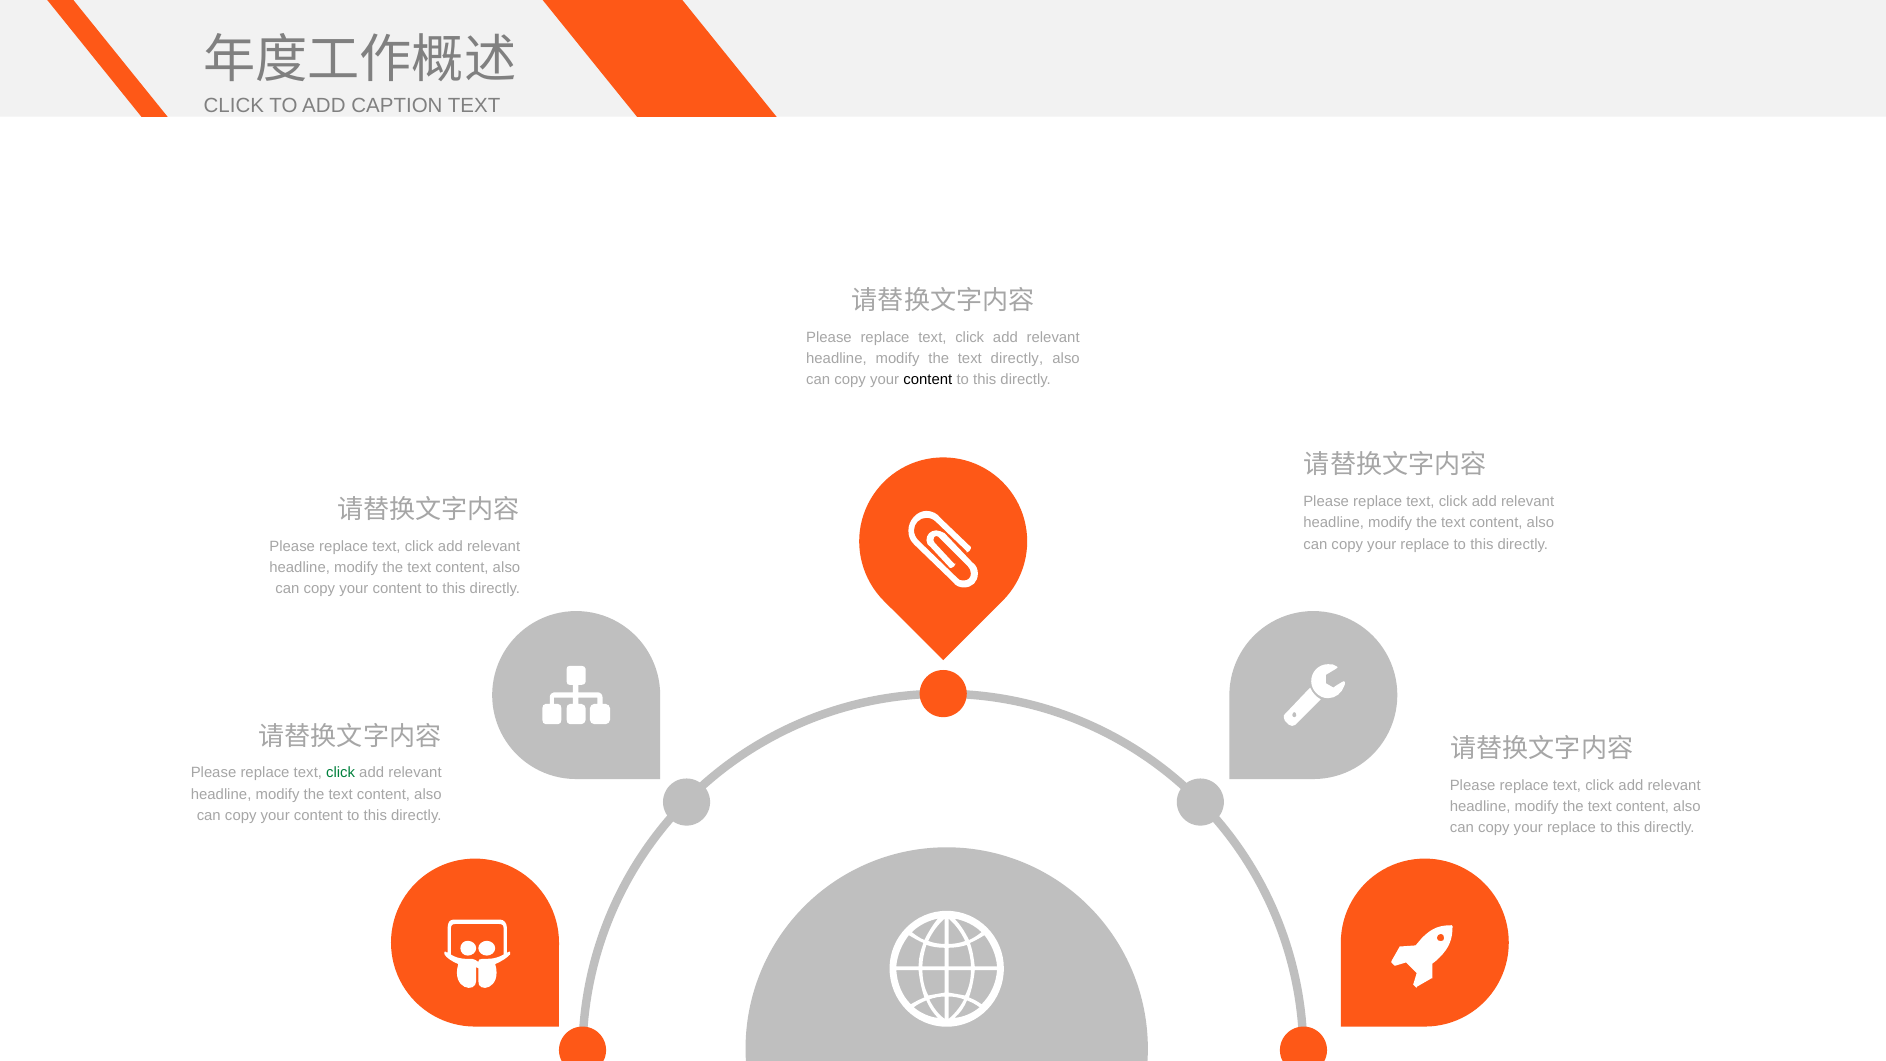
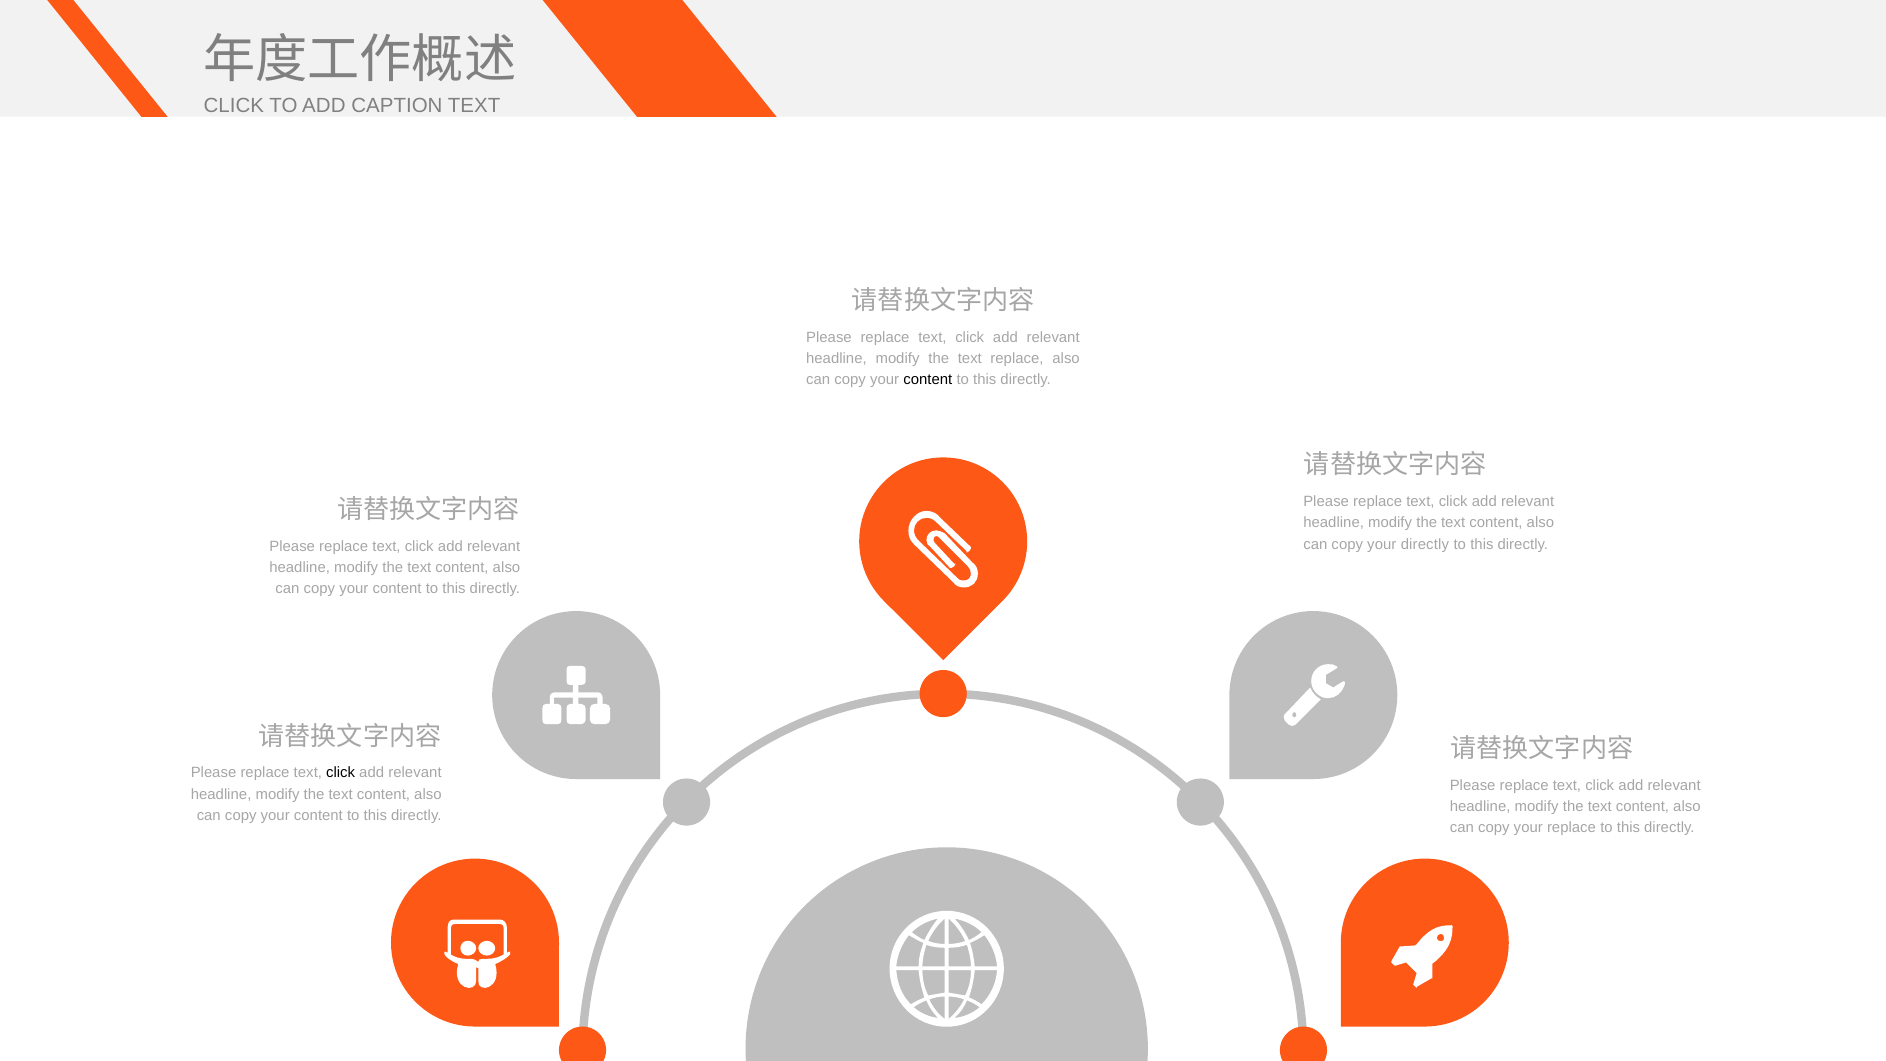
text directly: directly -> replace (1017, 359)
replace: replace -> directly (1425, 544)
click colour: green -> black (341, 773)
